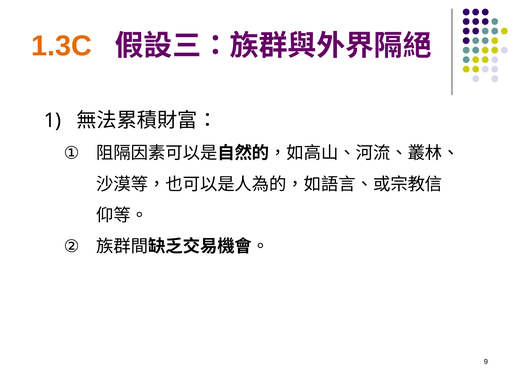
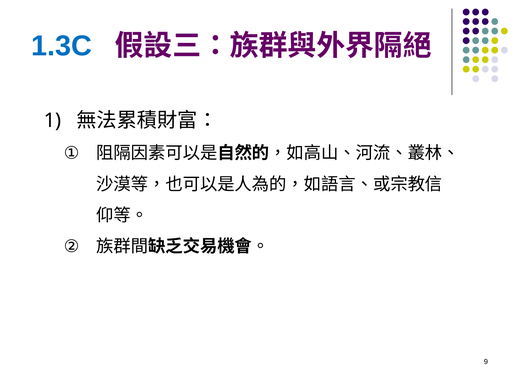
1.3C colour: orange -> blue (62, 46)
